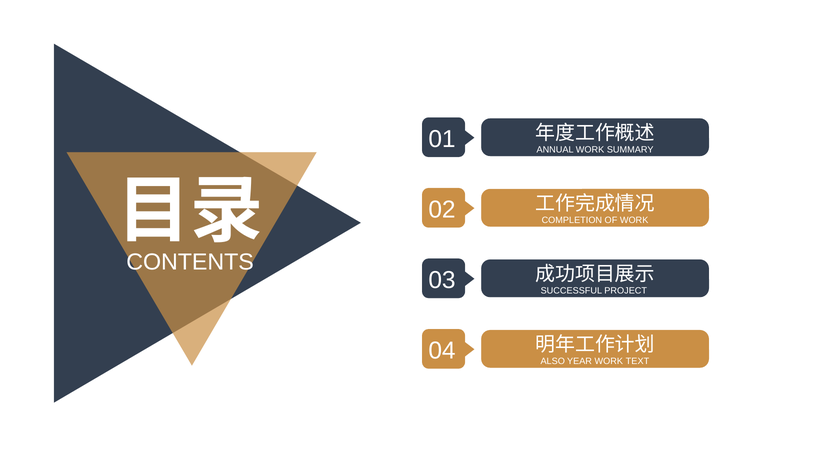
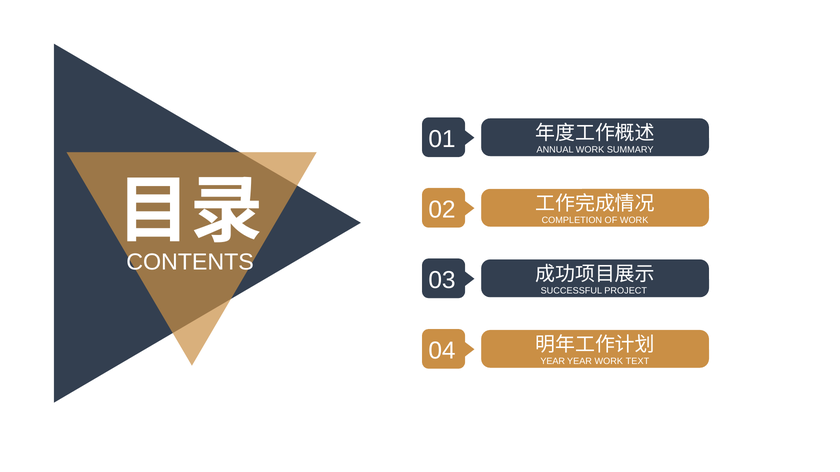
ALSO: ALSO -> YEAR (553, 362)
